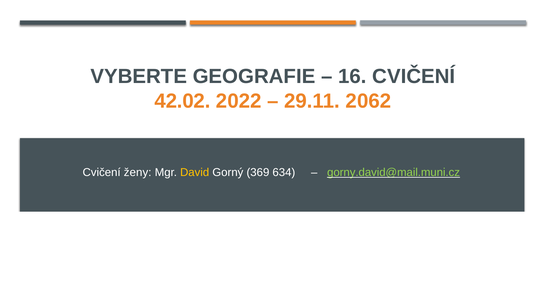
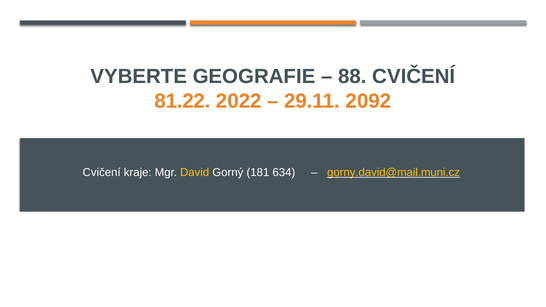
16: 16 -> 88 (352, 77)
42.02: 42.02 -> 81.22 (183, 101)
2062: 2062 -> 2092 (368, 101)
ženy: ženy -> kraje (138, 172)
369: 369 -> 181 (258, 172)
gorny.david@mail.muni.cz colour: light green -> yellow (394, 172)
